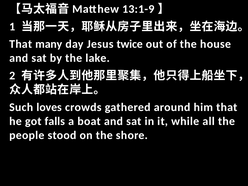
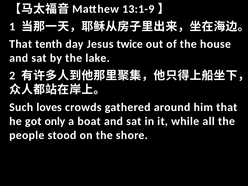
many: many -> tenth (49, 44)
falls: falls -> only (55, 121)
